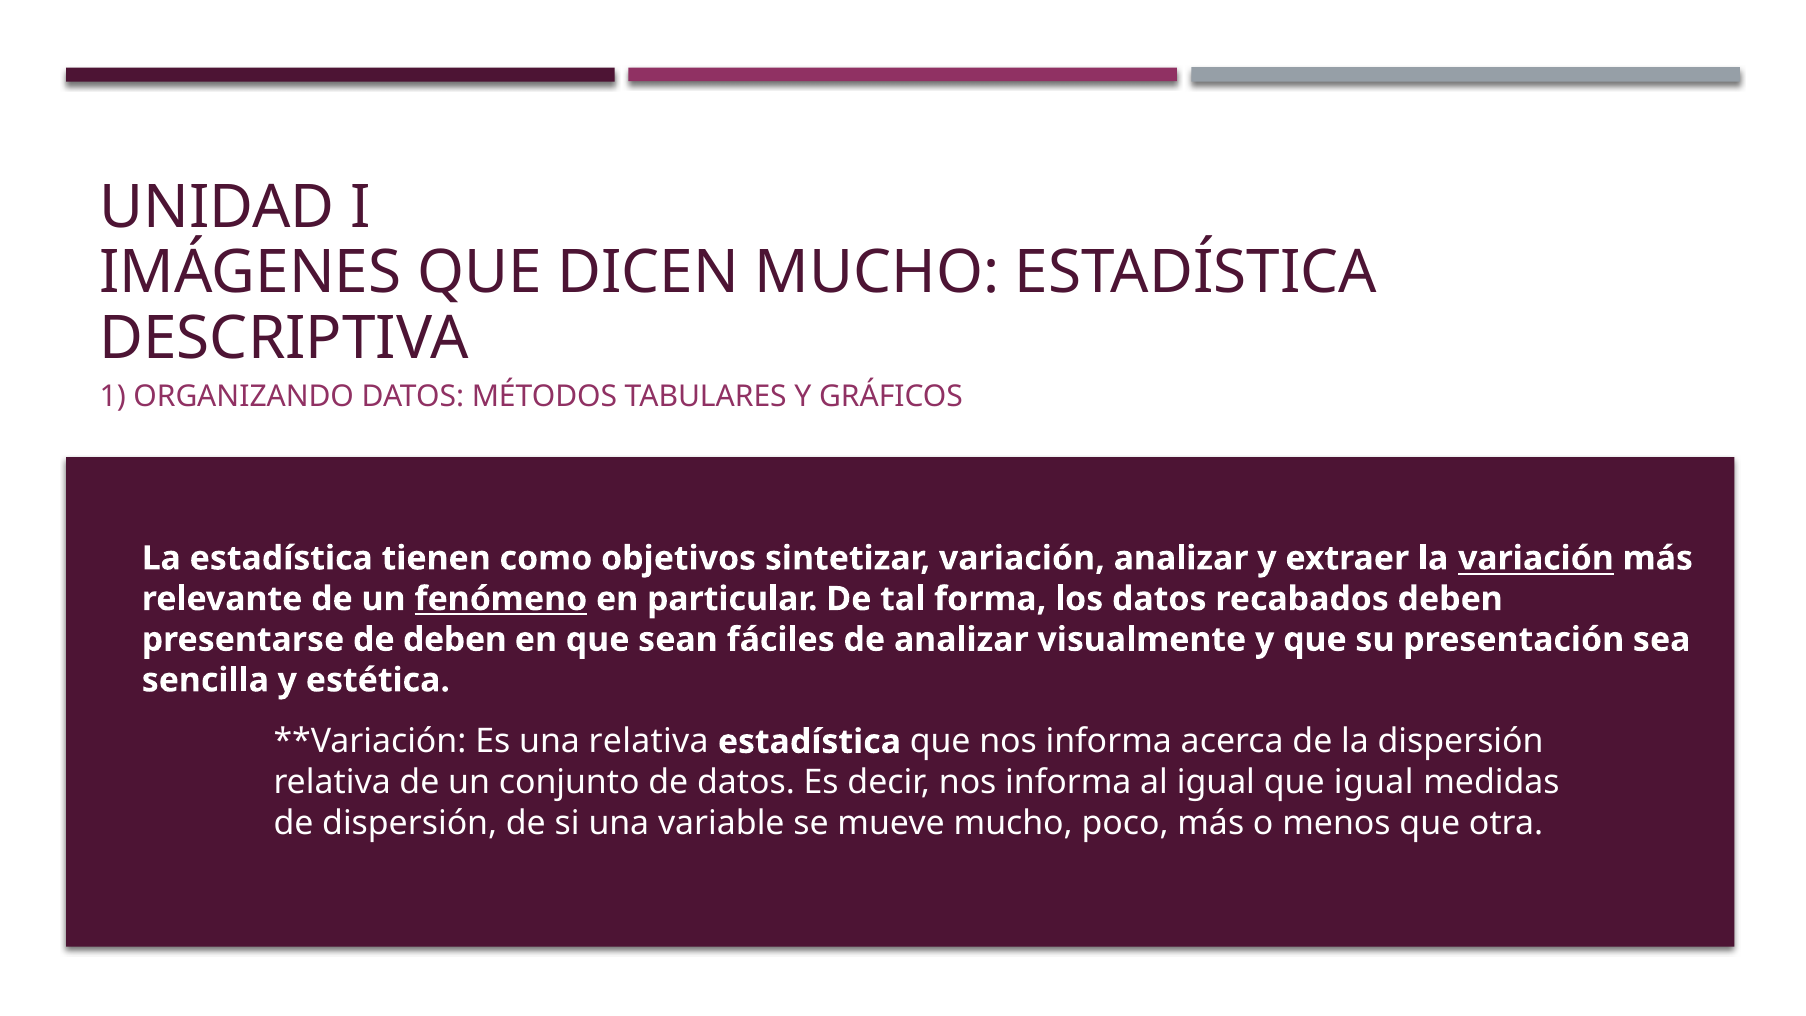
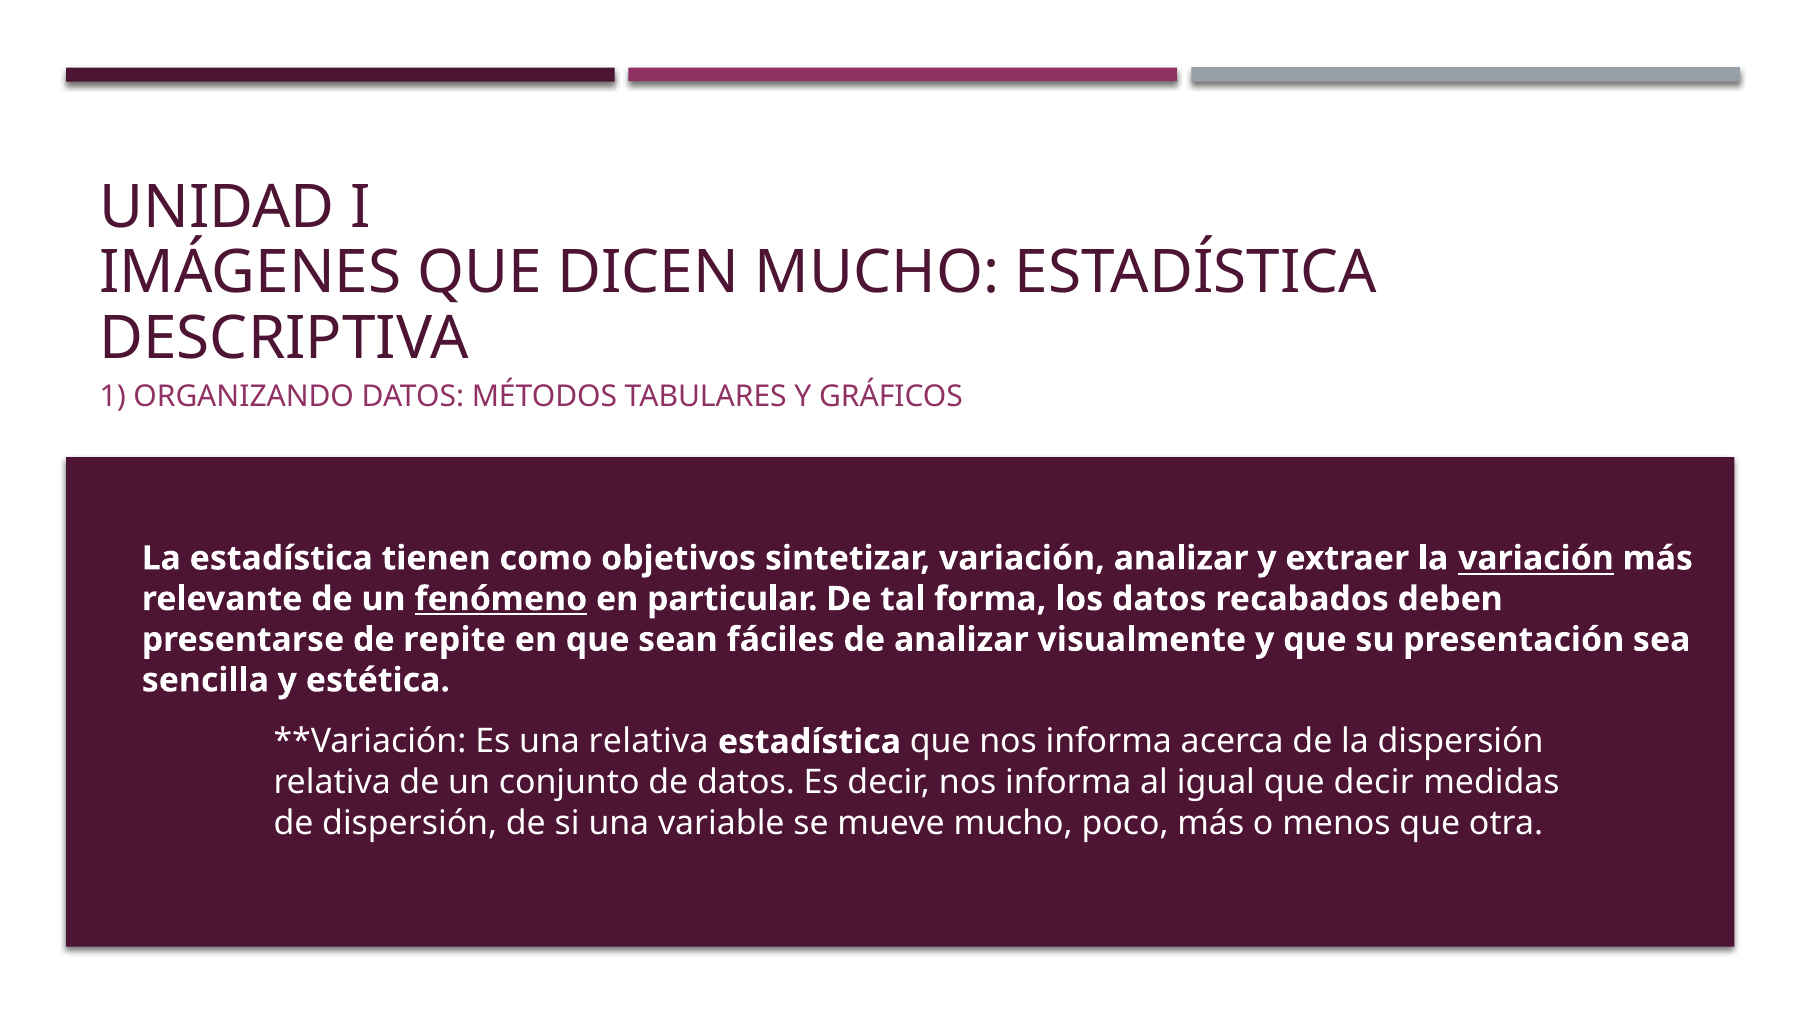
de deben: deben -> repite (455, 640)
que igual: igual -> decir (1374, 782)
